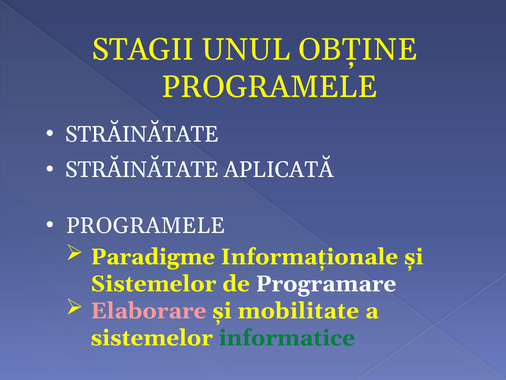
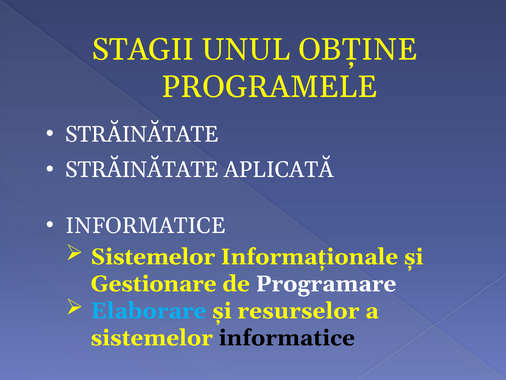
PROGRAMELE: PROGRAMELE -> INFORMATICE (146, 225)
Paradigme: Paradigme -> Sistemelor (153, 257)
Sistemelor: Sistemelor -> Gestionare (154, 284)
Elaborare colour: pink -> light blue (149, 311)
mobilitate: mobilitate -> resurselor (298, 311)
informatice colour: green -> black (287, 337)
